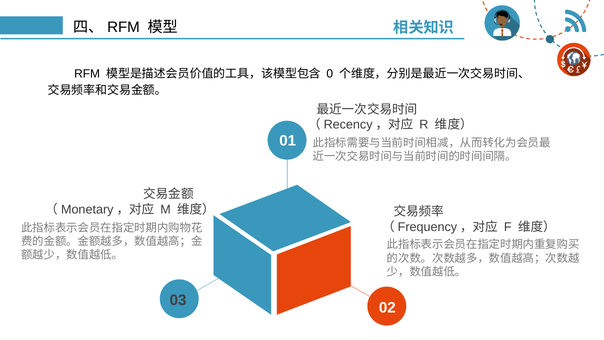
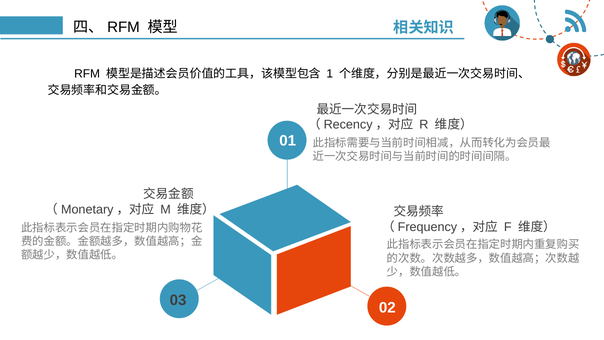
0: 0 -> 1 (330, 74)
